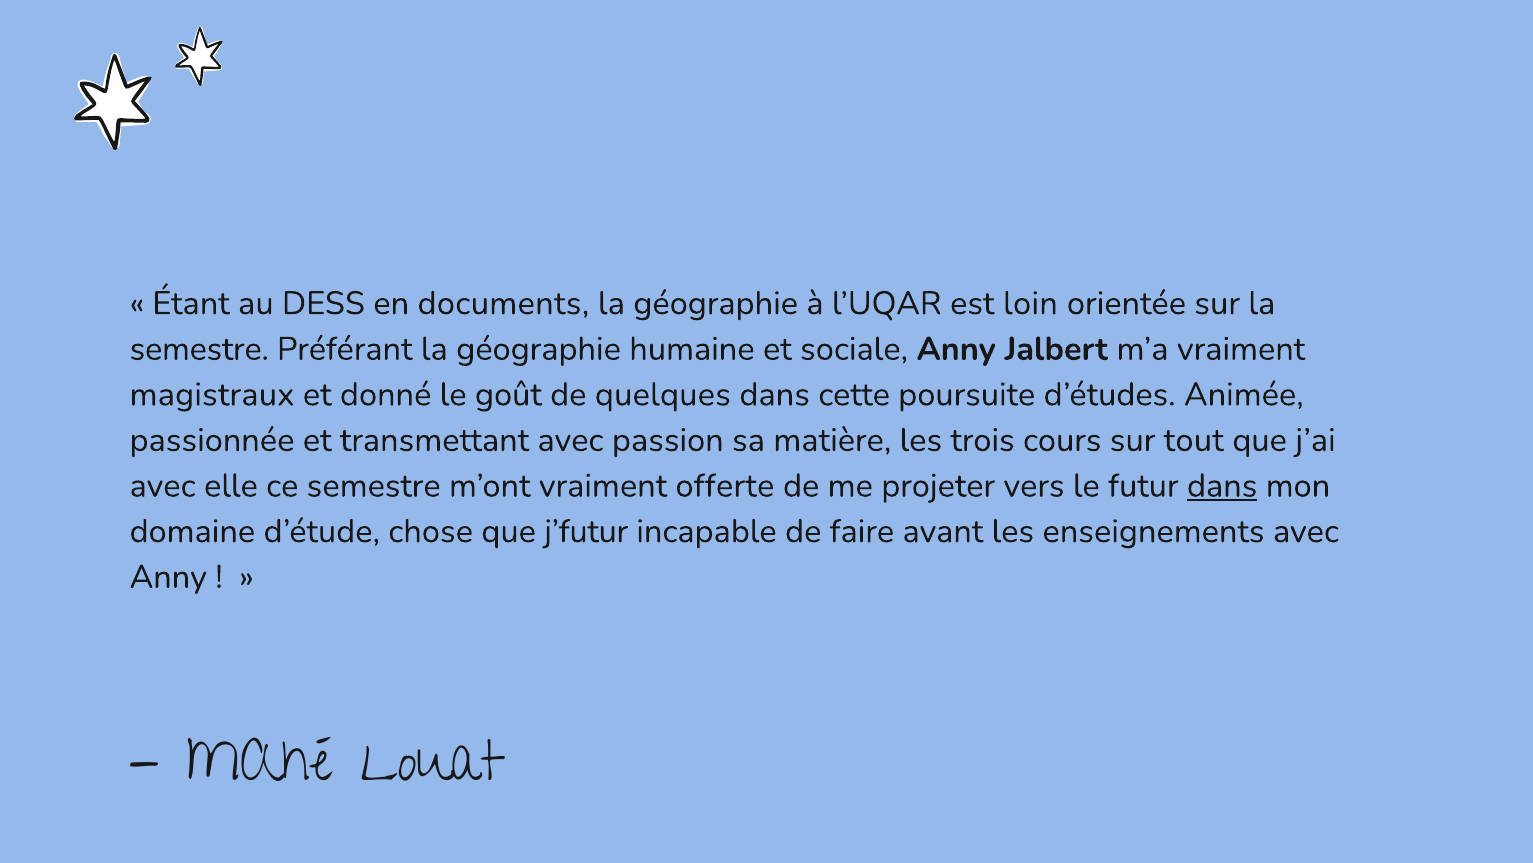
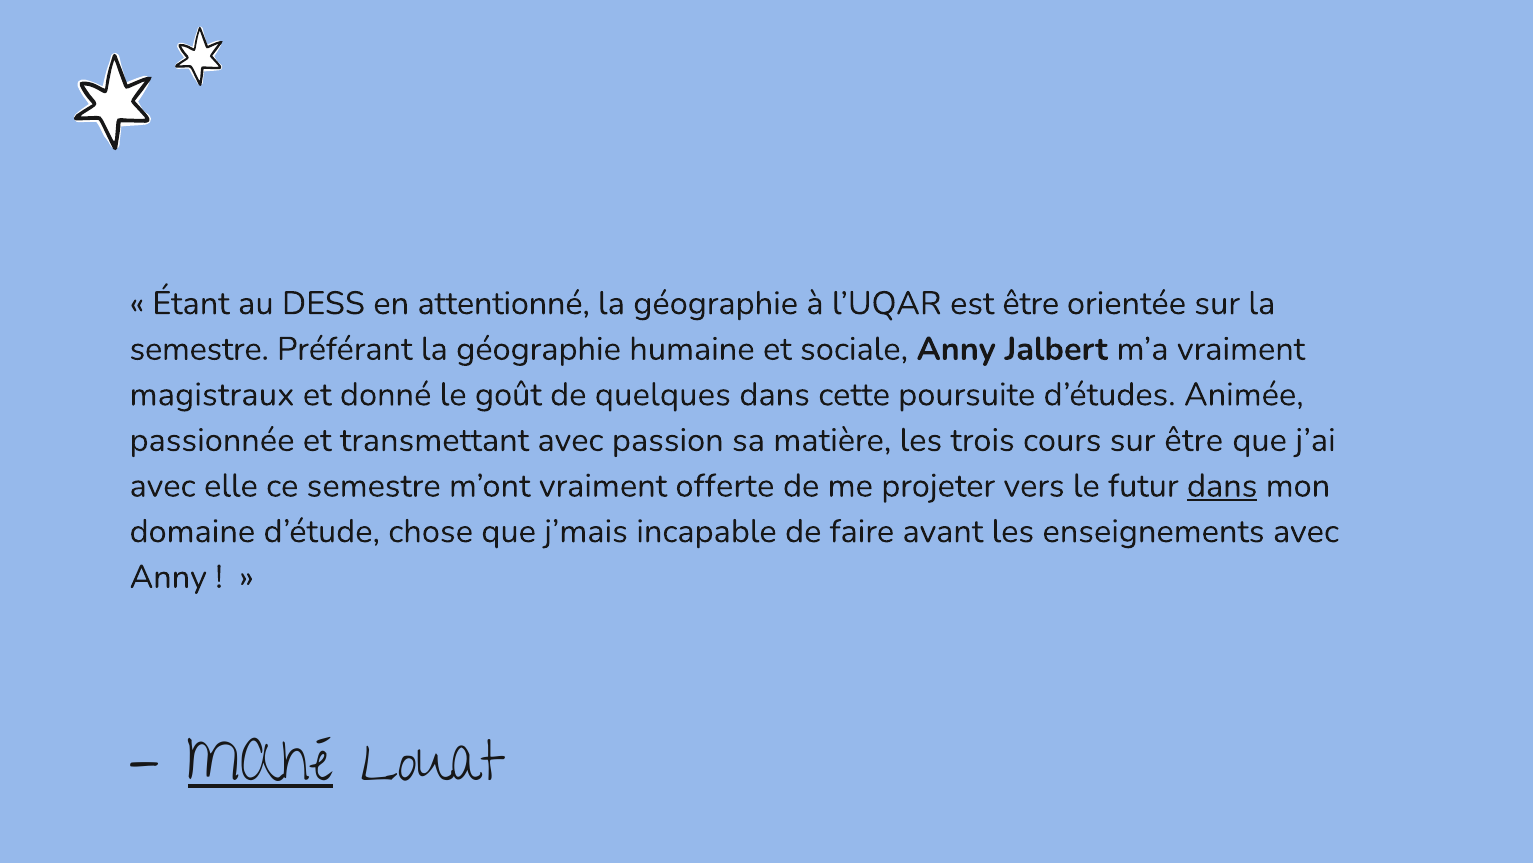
documents: documents -> attentionné (504, 303)
est loin: loin -> être (1031, 303)
sur tout: tout -> être (1194, 440)
j’futur: j’futur -> j’mais (586, 531)
MAhé underline: none -> present (261, 762)
